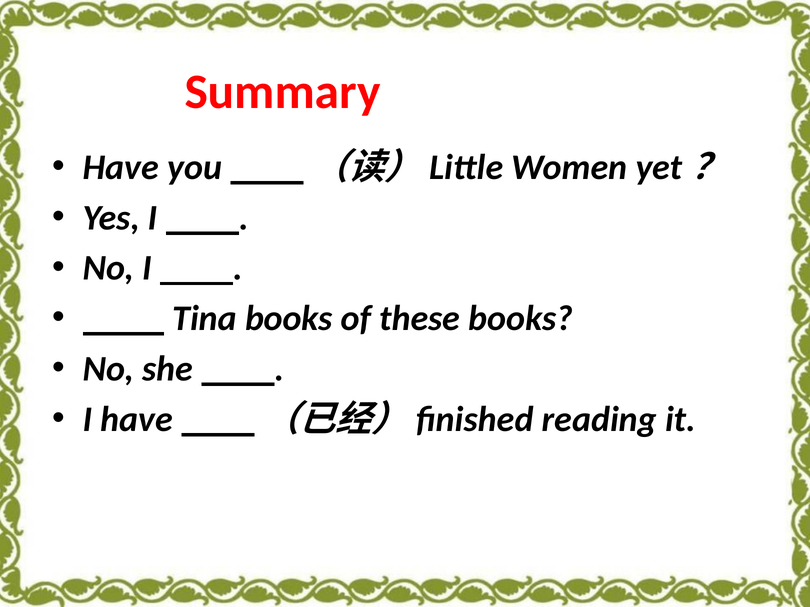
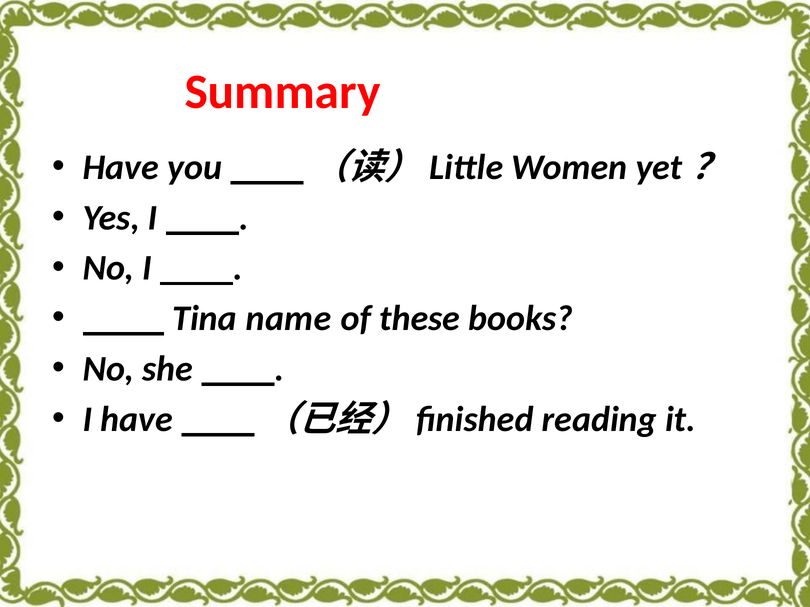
Tina books: books -> name (289, 319)
